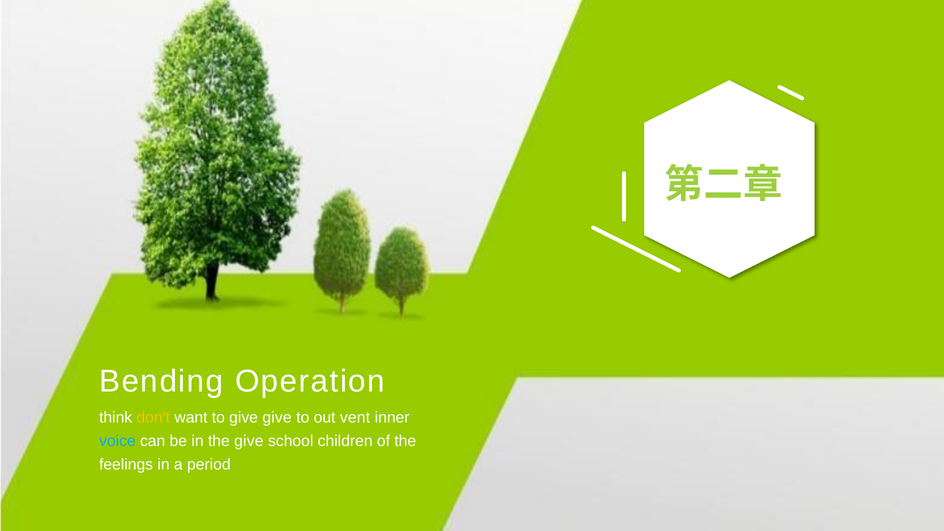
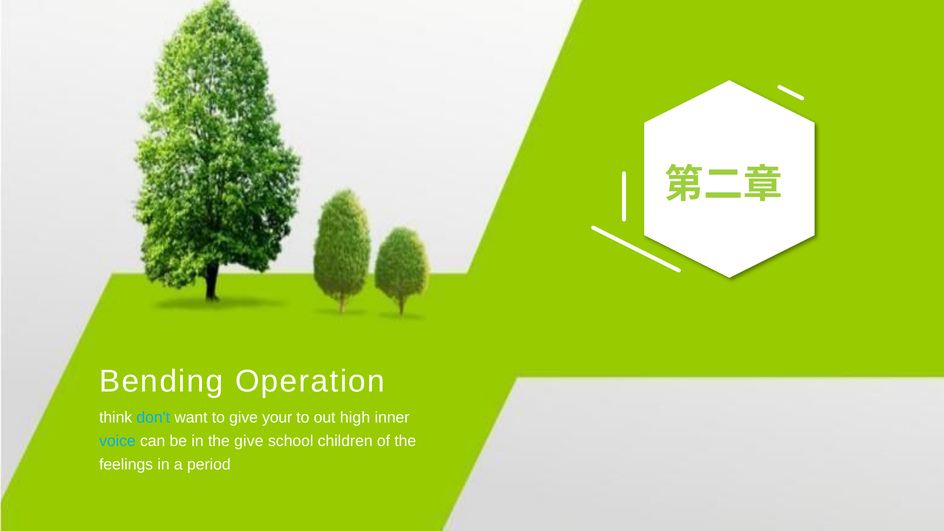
don't colour: yellow -> light blue (153, 418)
give give: give -> your (277, 418)
vent: vent -> high (355, 418)
